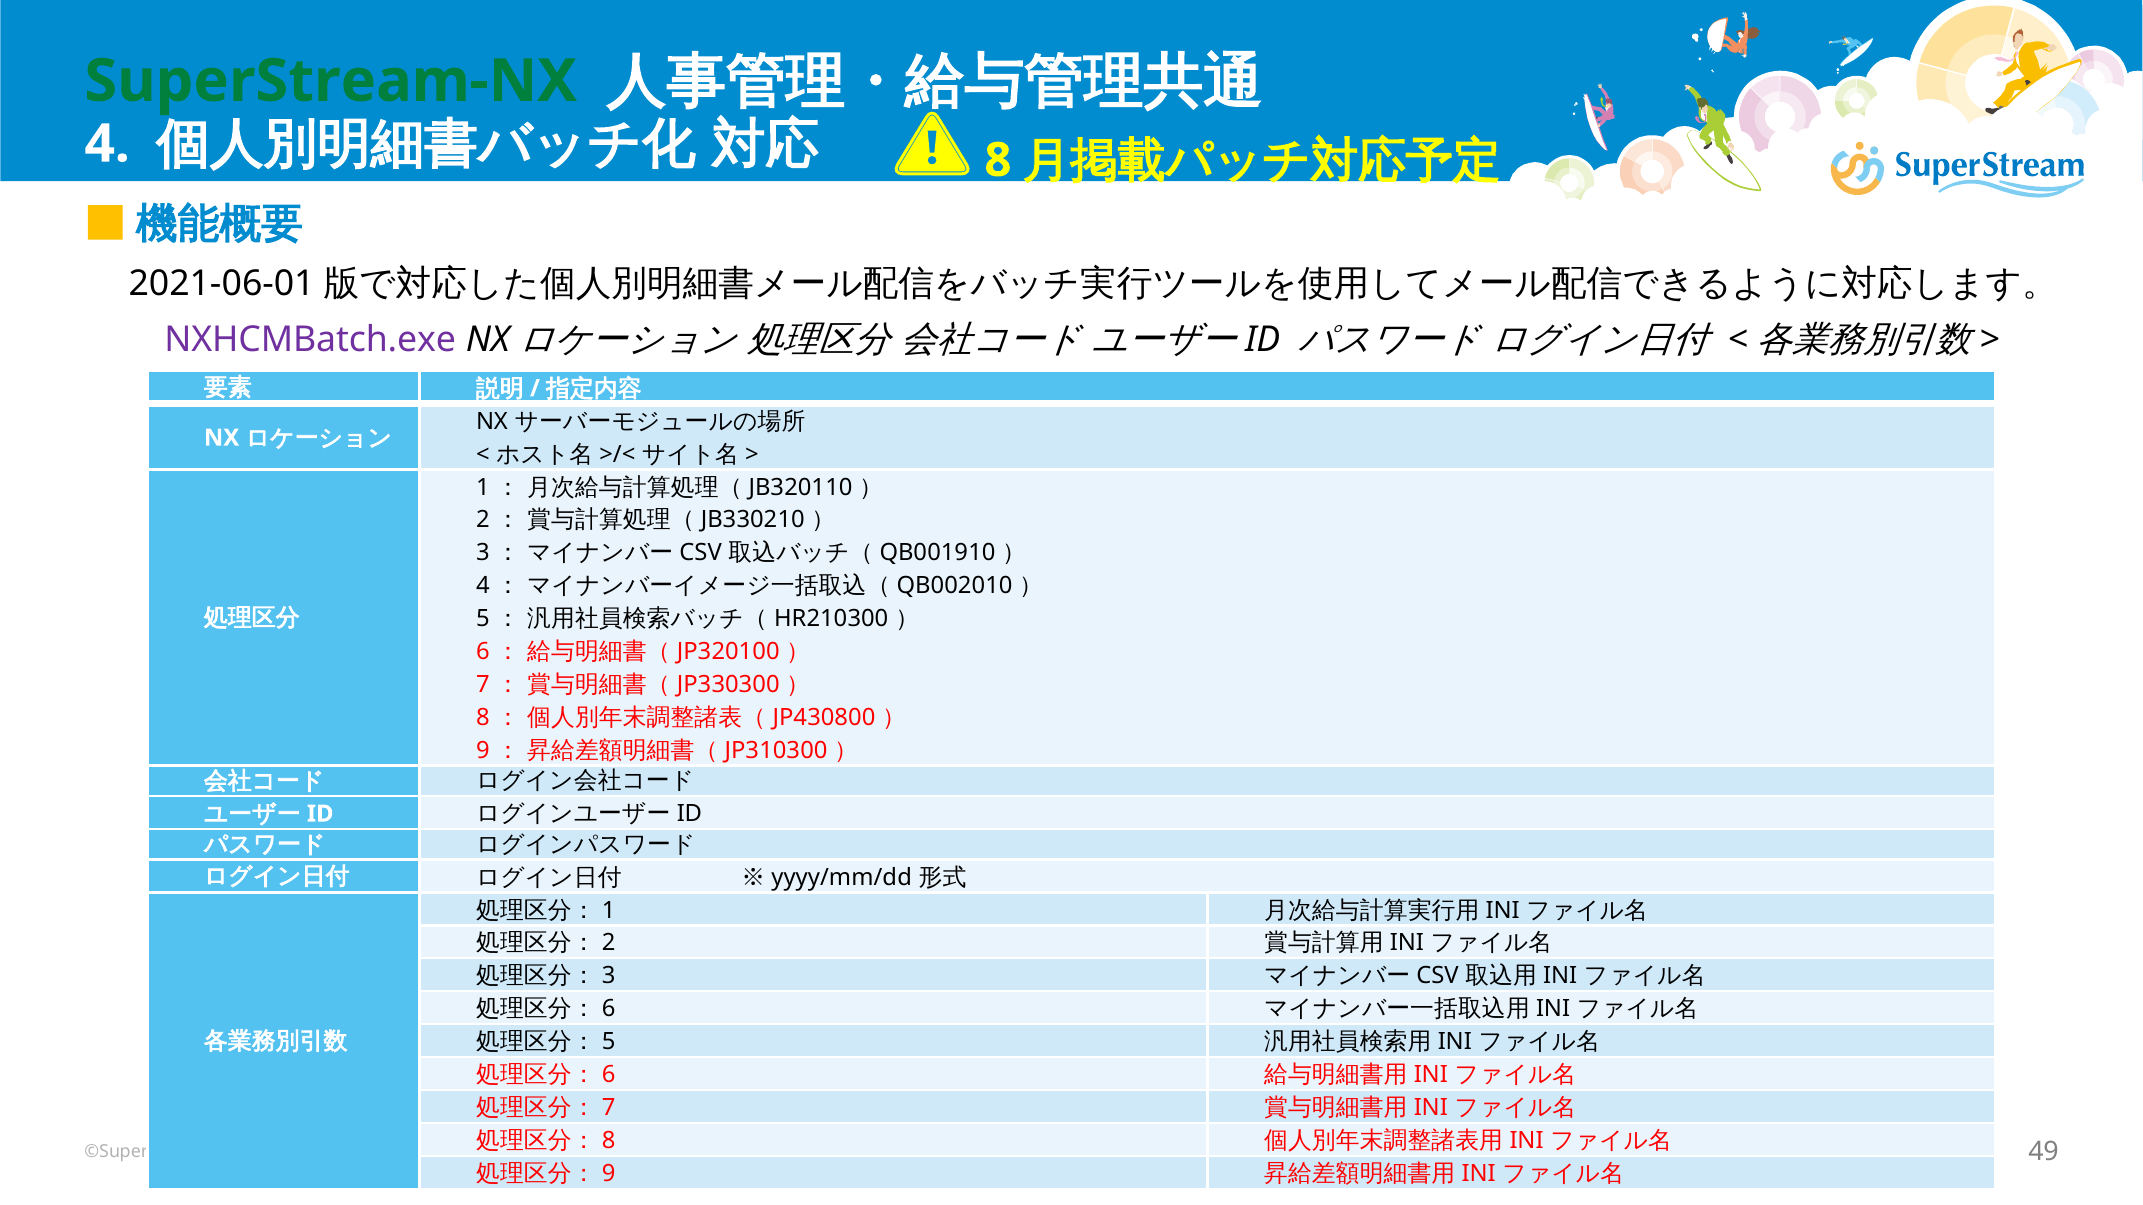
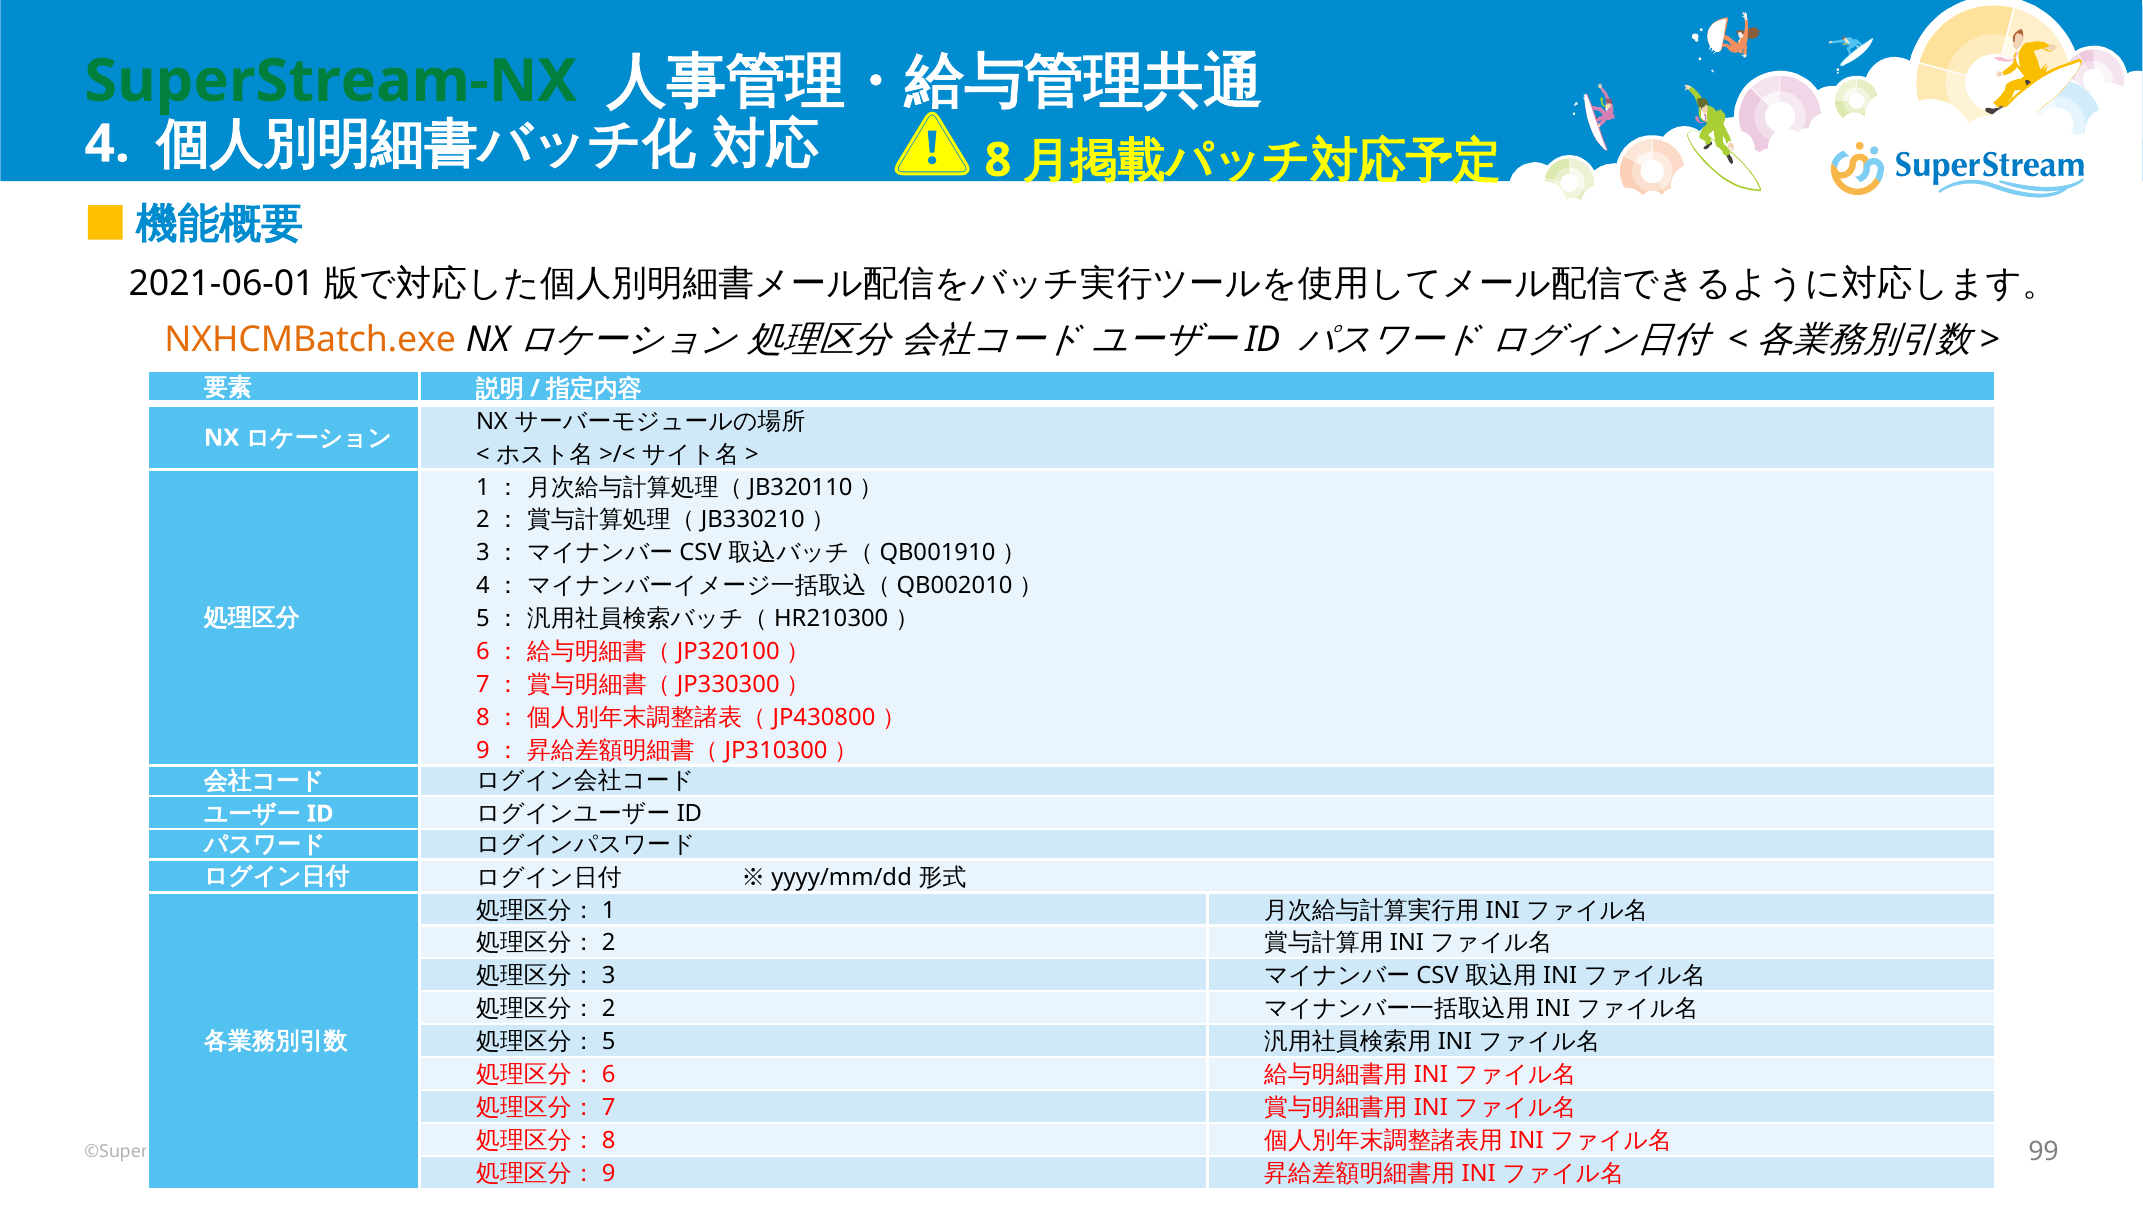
NXHCMBatch.exe colour: purple -> orange (310, 340)
6: 6 -> 2 (609, 1009)
49: 49 -> 99 (2044, 1152)
